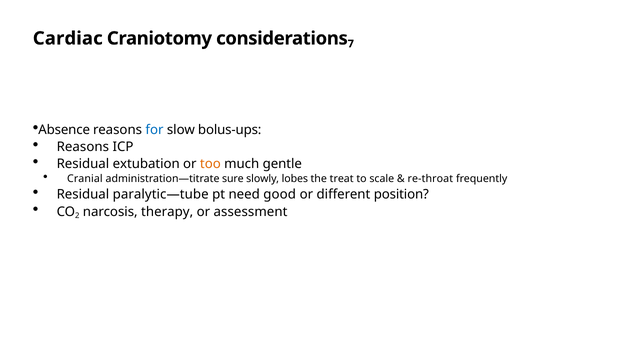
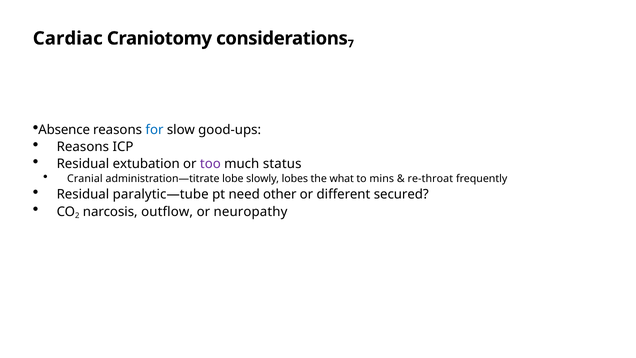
bolus-ups: bolus-ups -> good-ups (230, 130)
too colour: orange -> purple (210, 164)
gentle: gentle -> status (282, 164)
sure: sure -> lobe (233, 179)
treat: treat -> what (342, 179)
scale: scale -> mins (382, 179)
good: good -> other (280, 194)
position: position -> secured (401, 194)
therapy: therapy -> outflow (167, 212)
assessment: assessment -> neuropathy (250, 212)
